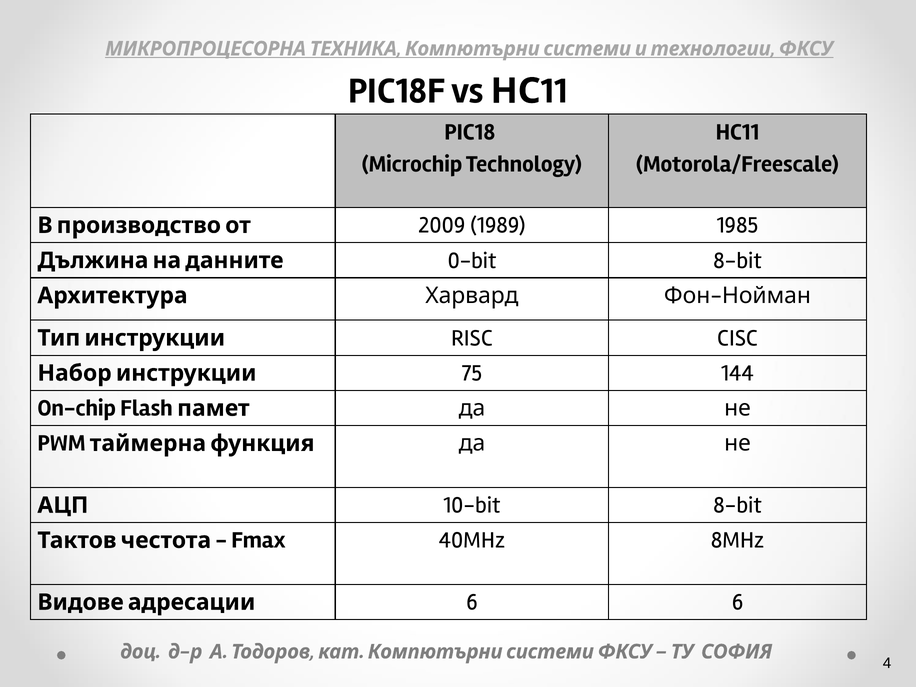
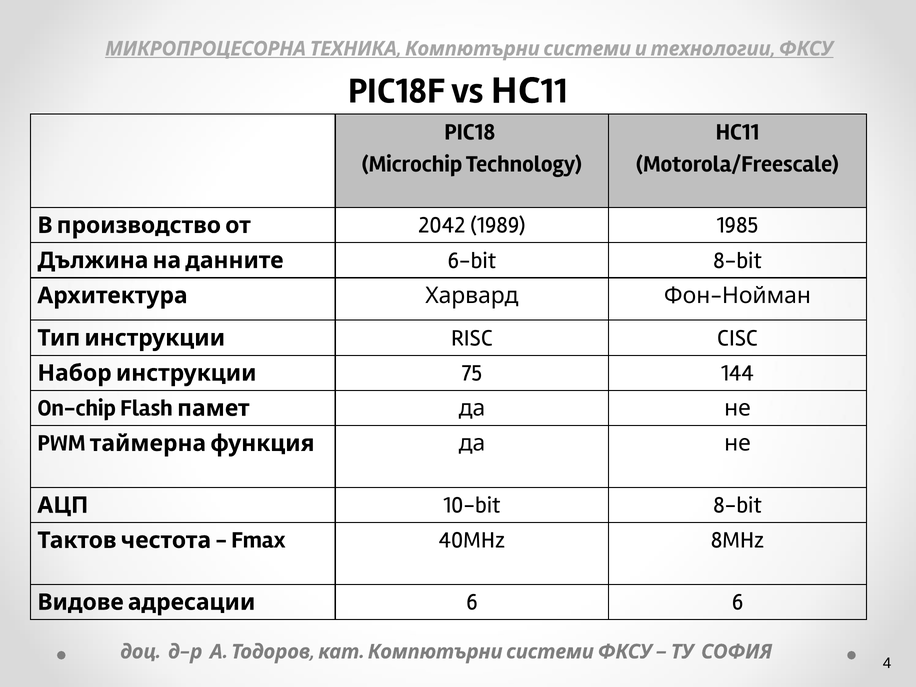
2009: 2009 -> 2042 (442, 225)
0-bit: 0-bit -> 6-bit (472, 260)
